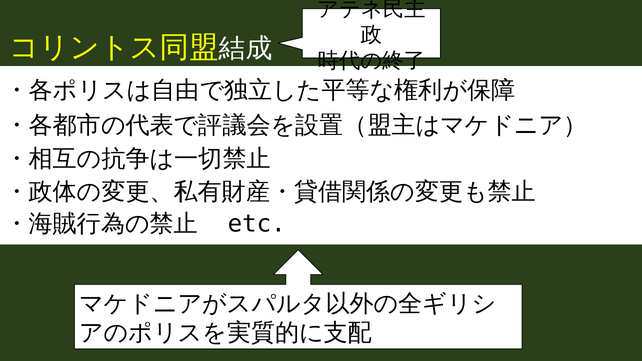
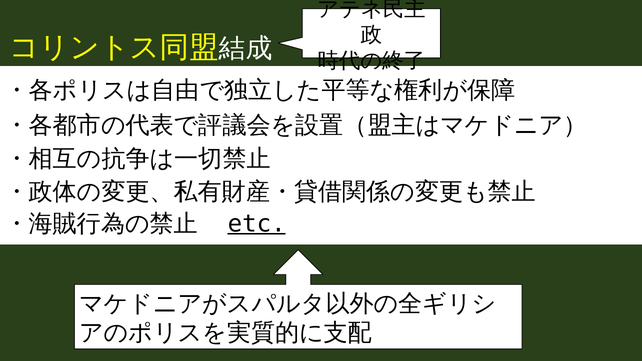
etc underline: none -> present (257, 224)
